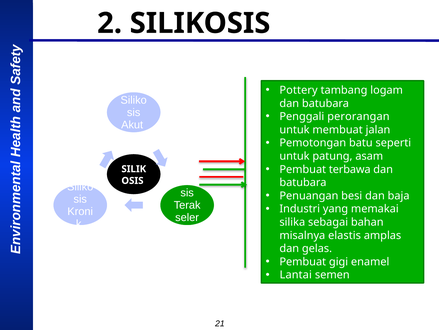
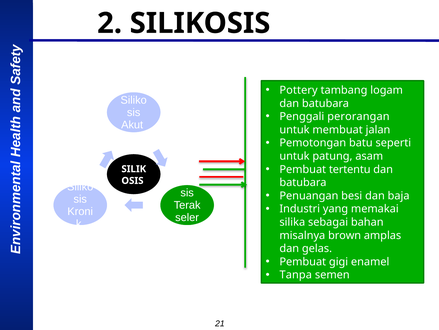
terbawa: terbawa -> tertentu (350, 169)
elastis: elastis -> brown (345, 235)
Lantai: Lantai -> Tanpa (296, 274)
